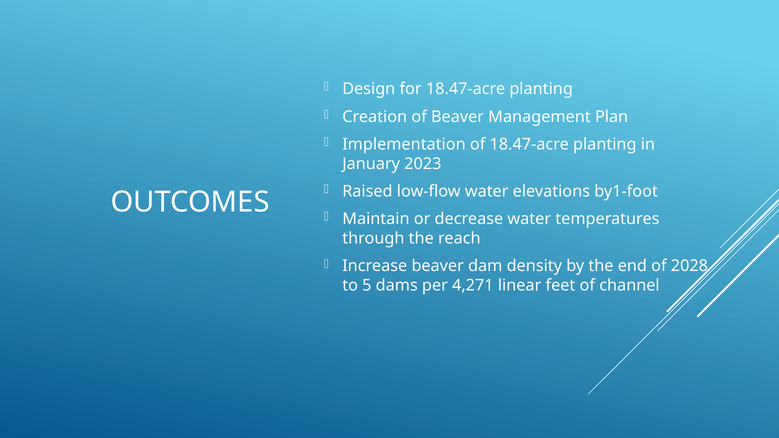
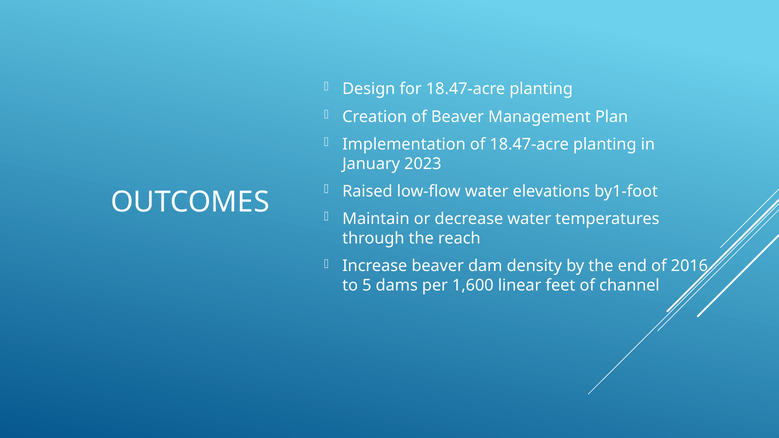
2028: 2028 -> 2016 (689, 266)
4,271: 4,271 -> 1,600 (473, 286)
